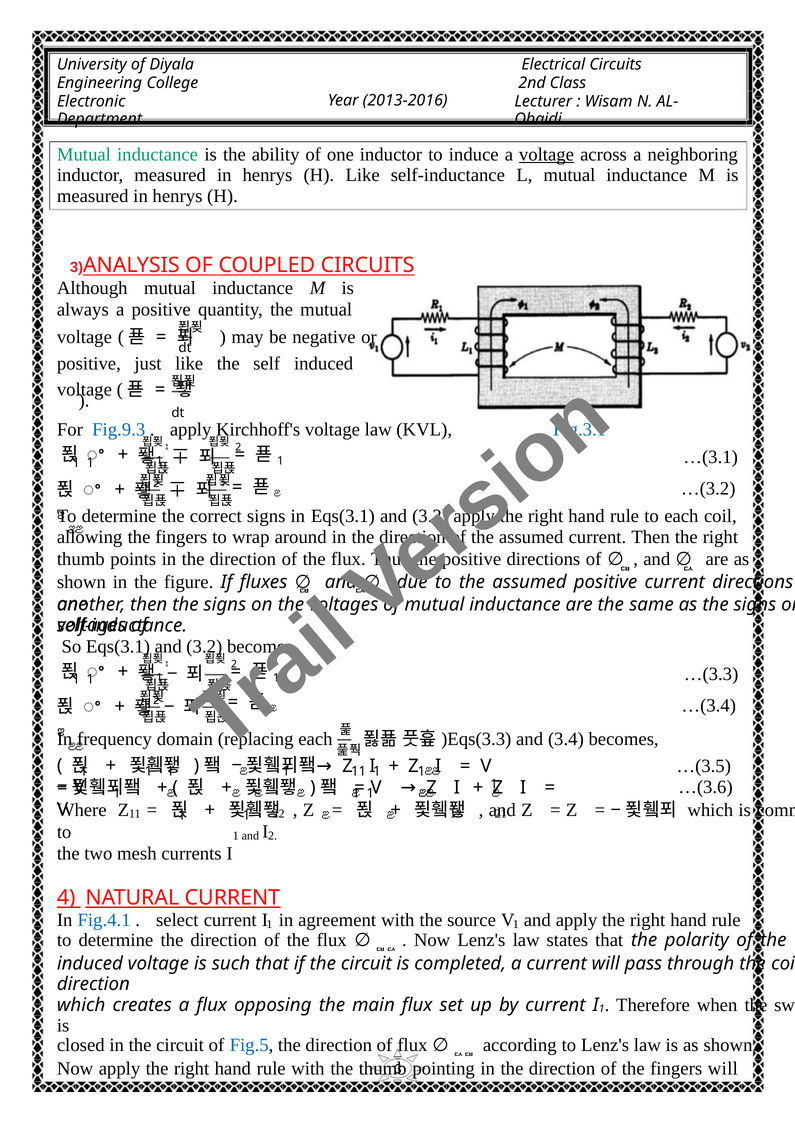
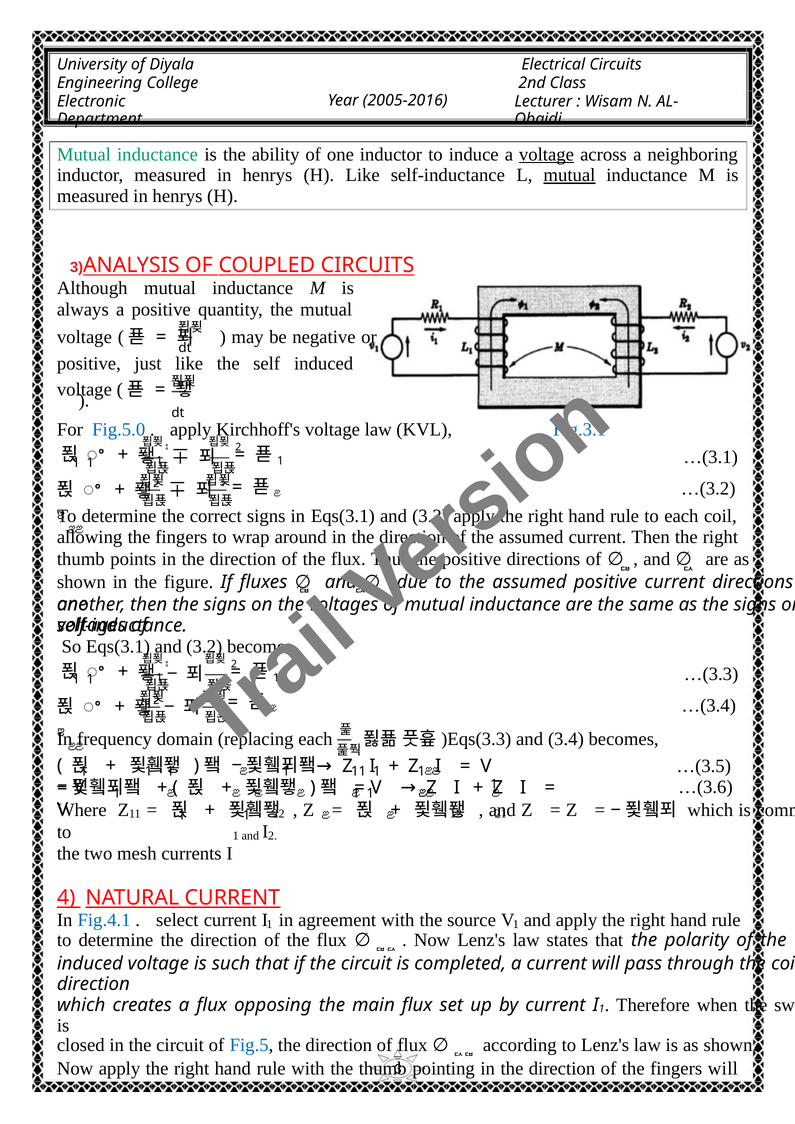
2013-2016: 2013-2016 -> 2005-2016 (405, 101)
mutual underline: none -> present (569, 175)
Fig.9.3: Fig.9.3 -> Fig.5.0 (119, 430)
